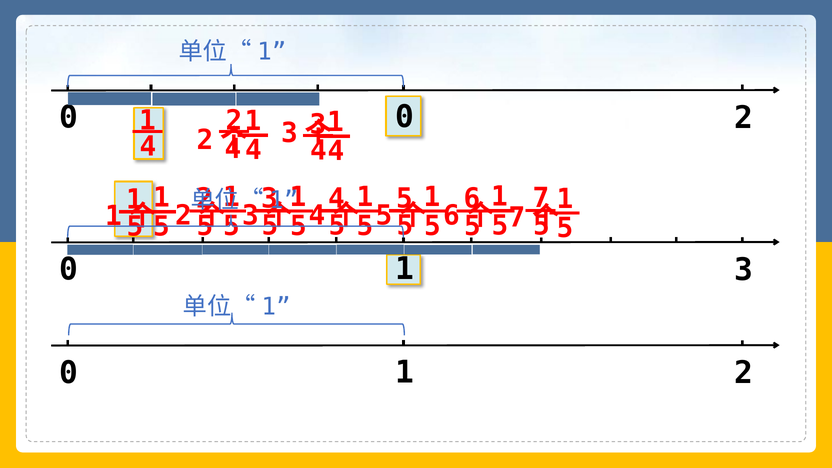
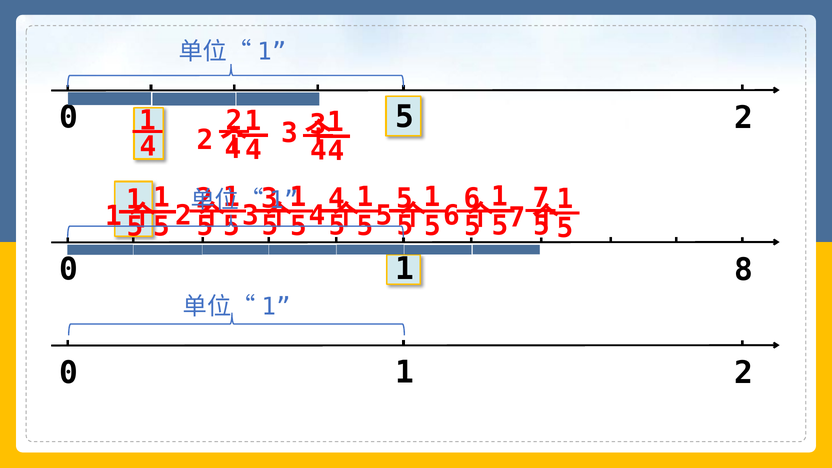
0 0: 0 -> 5 (405, 117)
1 3: 3 -> 8 (744, 270)
